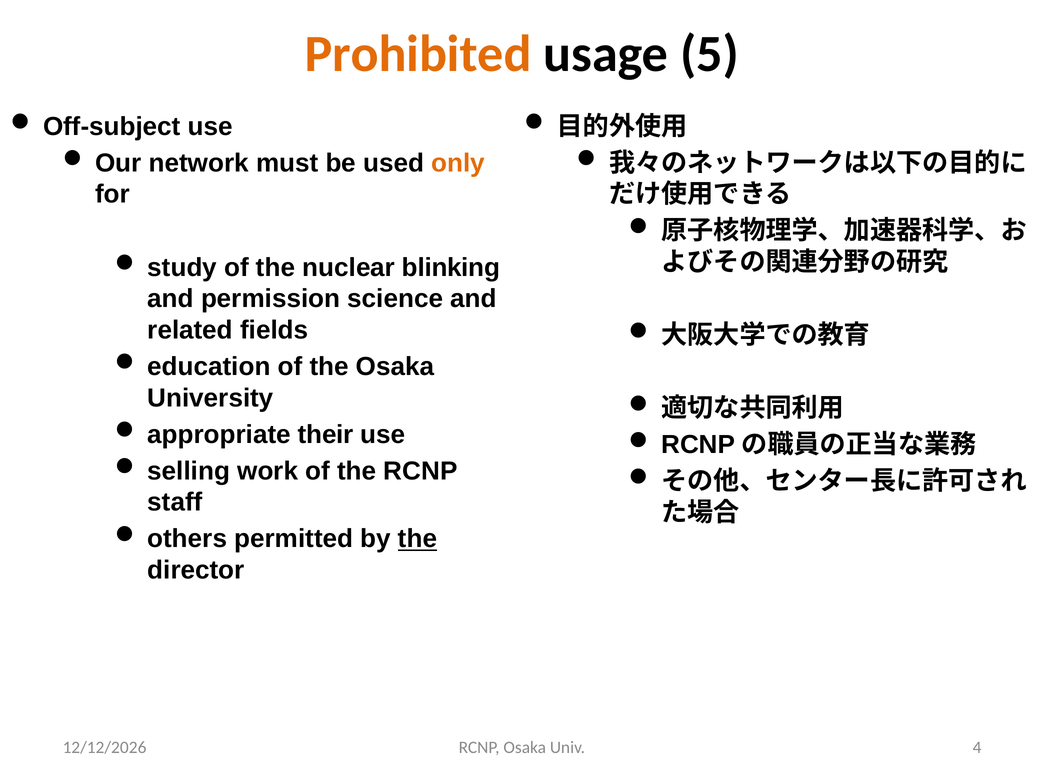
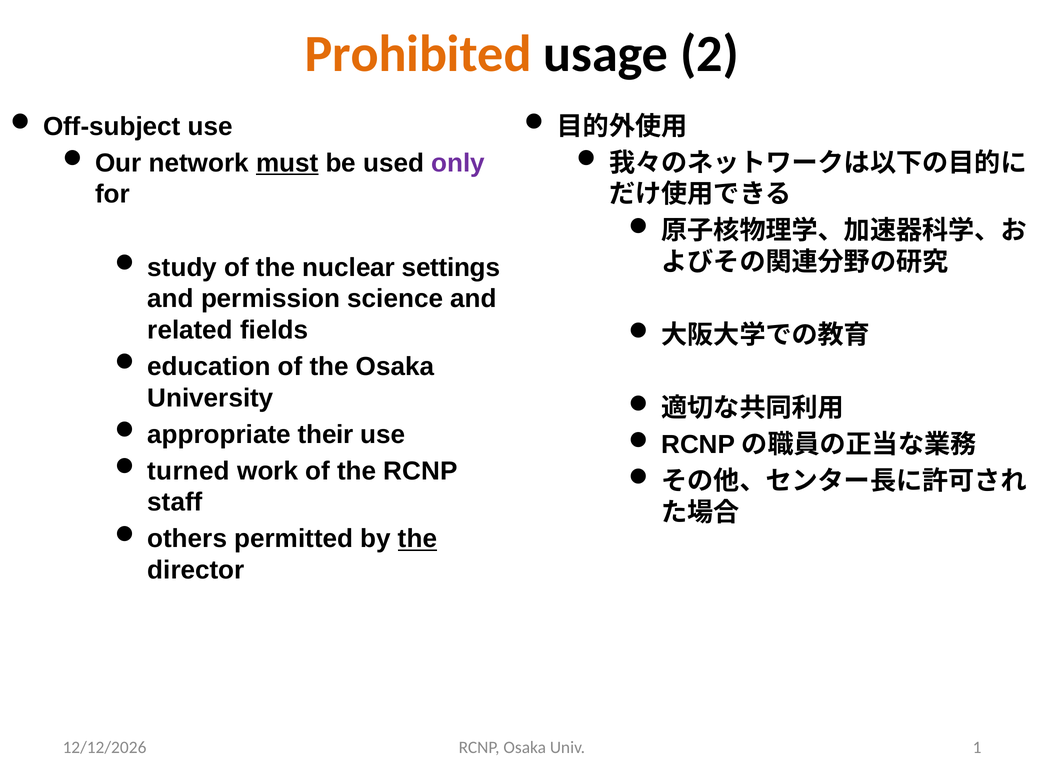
5: 5 -> 2 (709, 54)
must underline: none -> present (287, 163)
only colour: orange -> purple (458, 163)
blinking: blinking -> settings (451, 267)
selling: selling -> turned (189, 471)
4: 4 -> 1 (977, 748)
